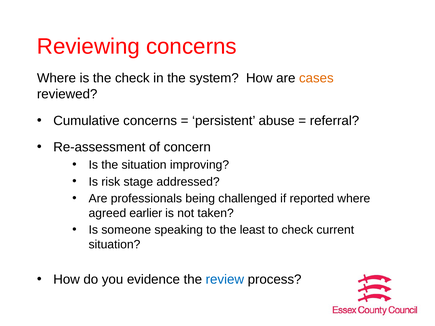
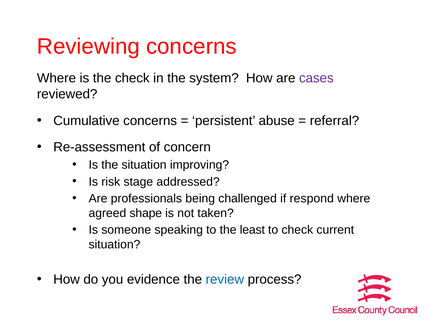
cases colour: orange -> purple (316, 78)
reported: reported -> respond (312, 199)
earlier: earlier -> shape (146, 213)
